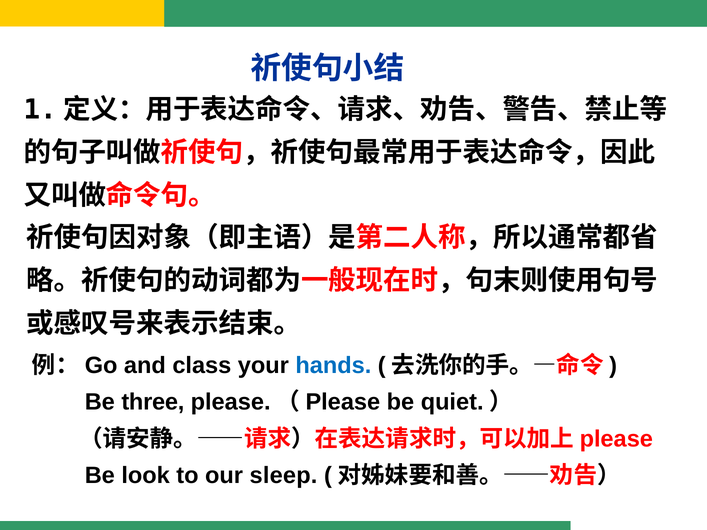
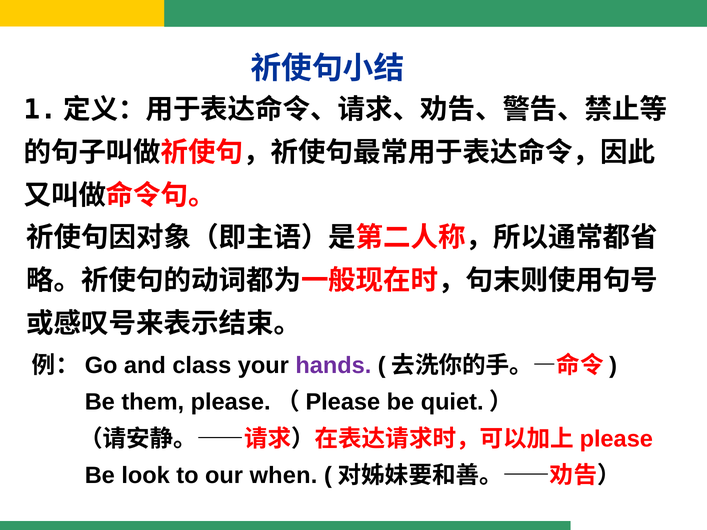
hands colour: blue -> purple (333, 366)
three: three -> them (153, 402)
sleep: sleep -> when (283, 476)
